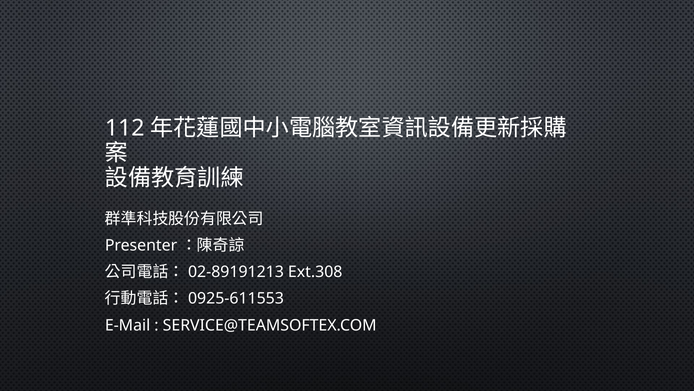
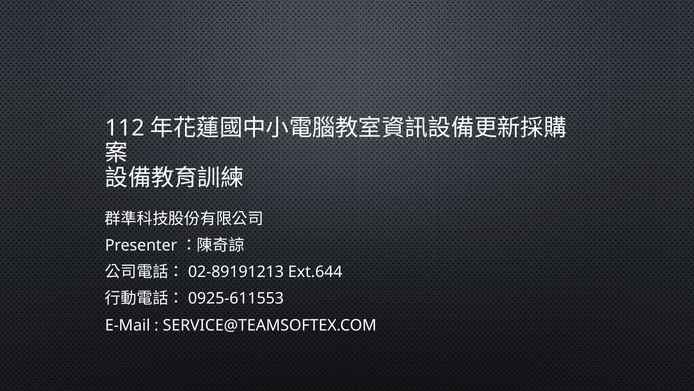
Ext.308: Ext.308 -> Ext.644 (315, 272)
